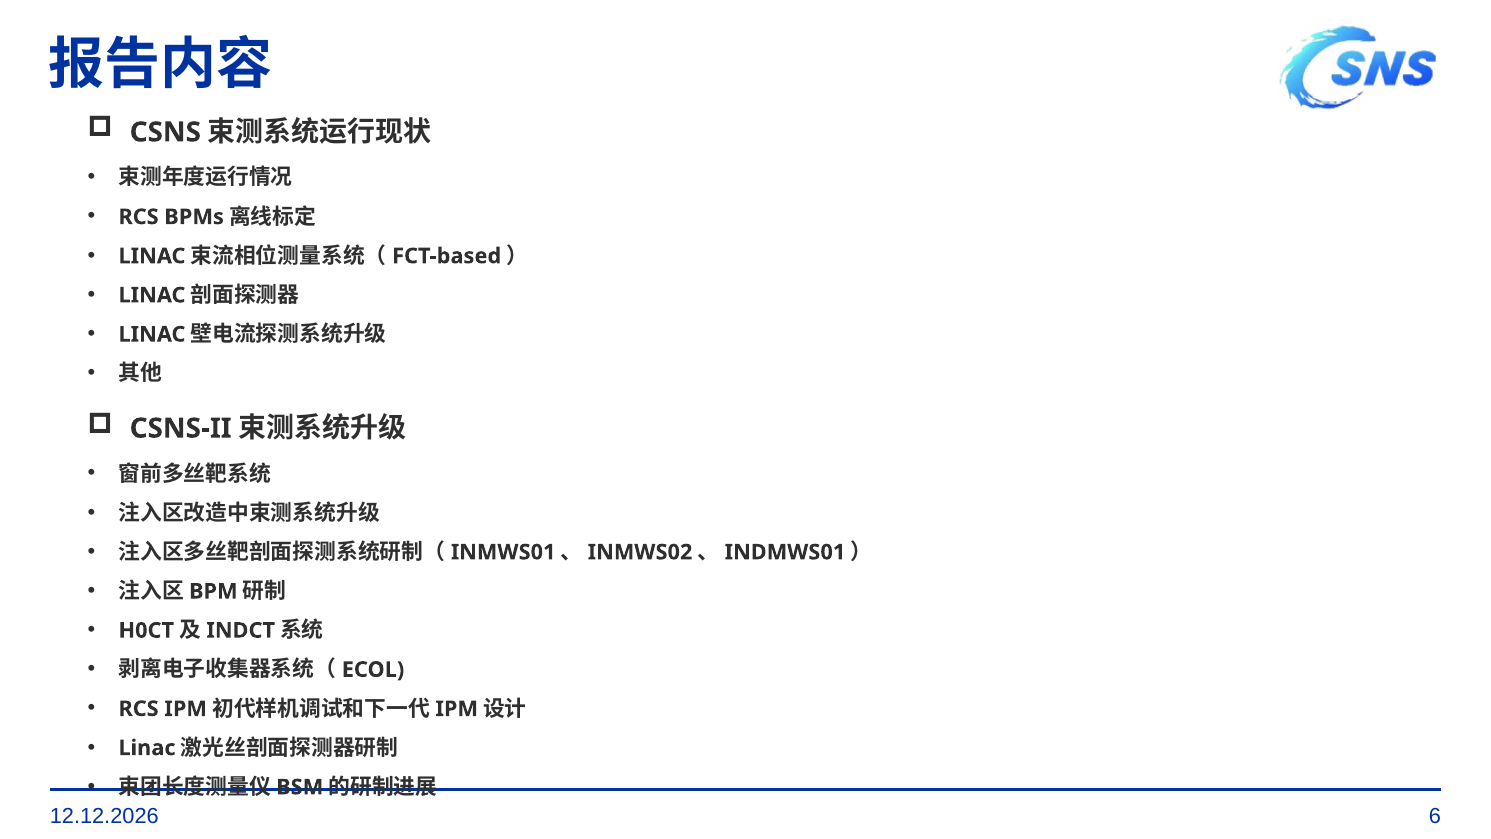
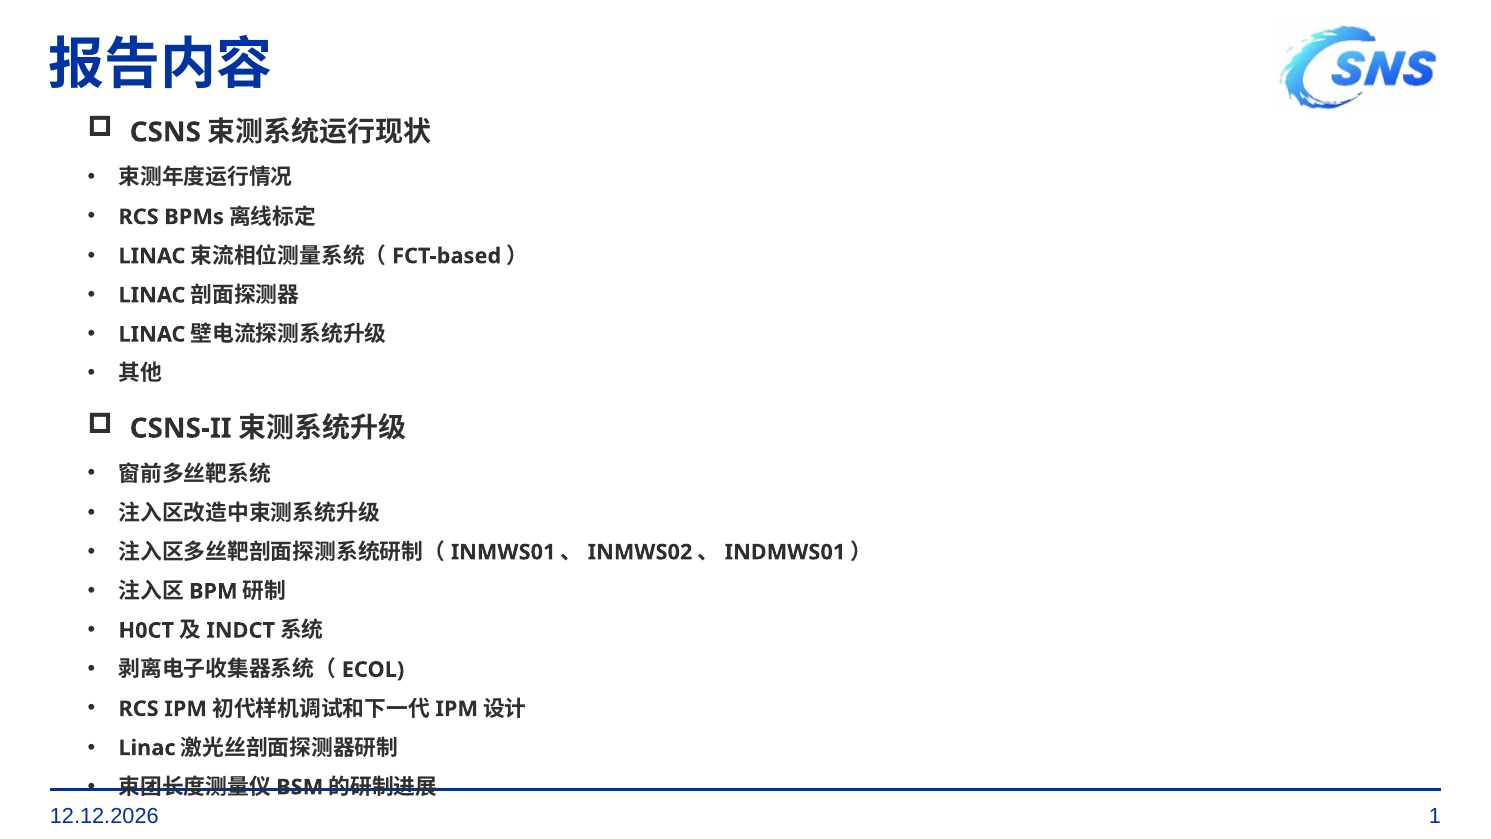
6: 6 -> 1 (1435, 816)
